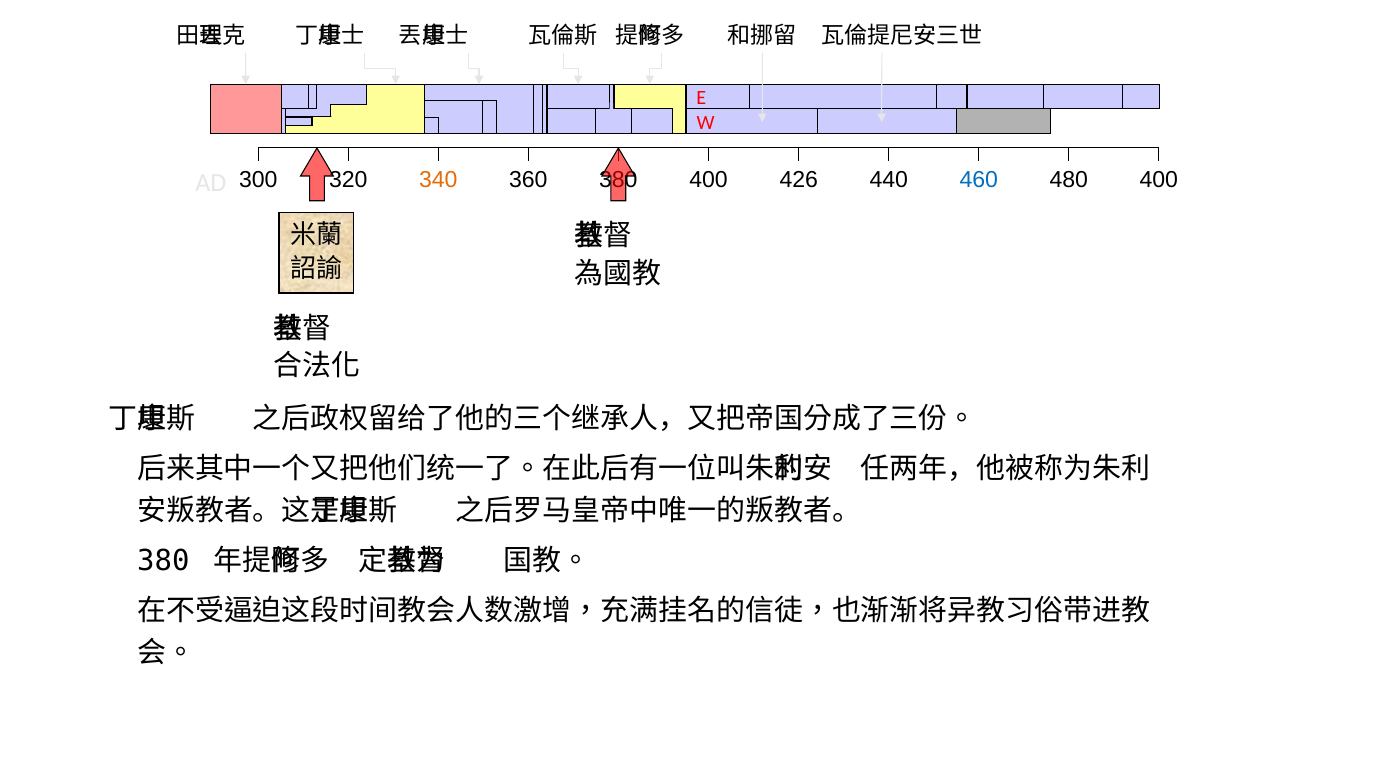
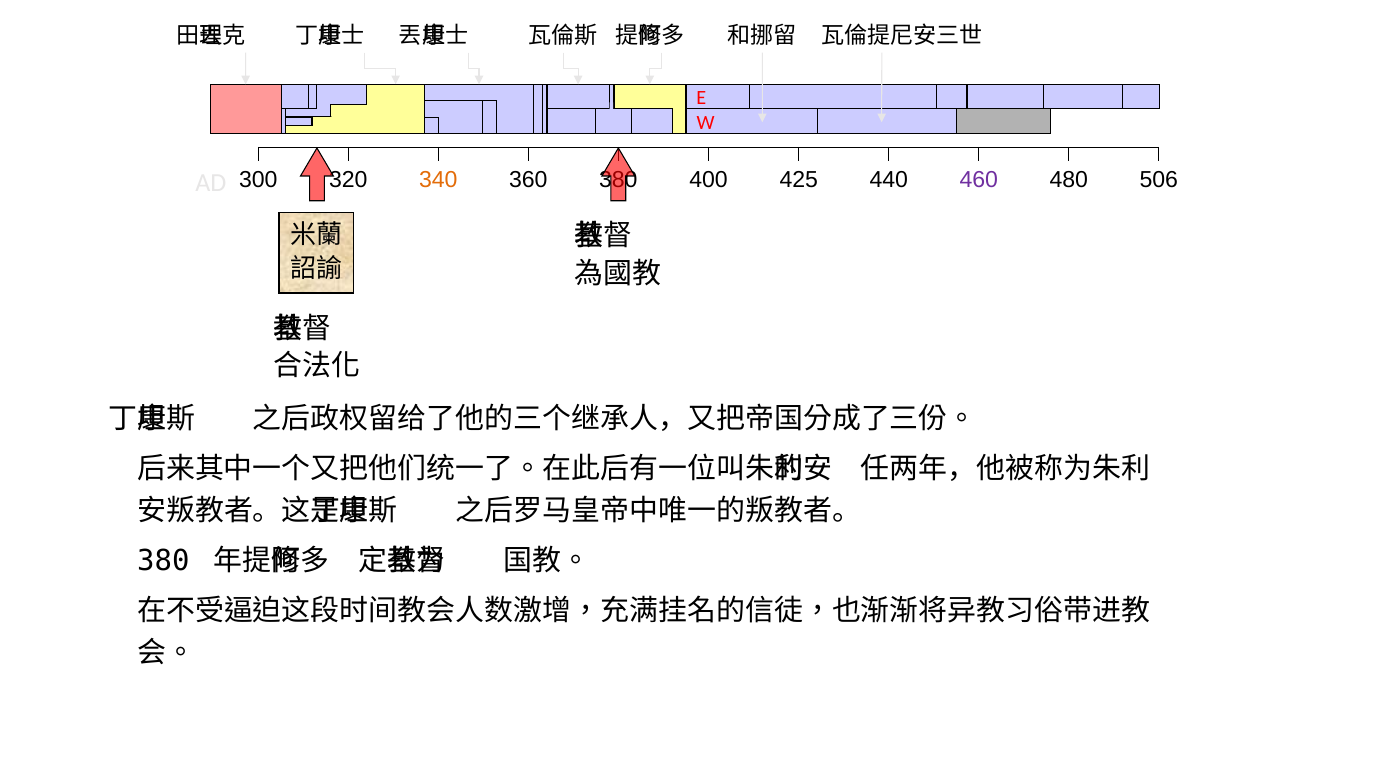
426: 426 -> 425 (799, 180)
460 colour: blue -> purple (979, 180)
480 400: 400 -> 506 (1159, 180)
